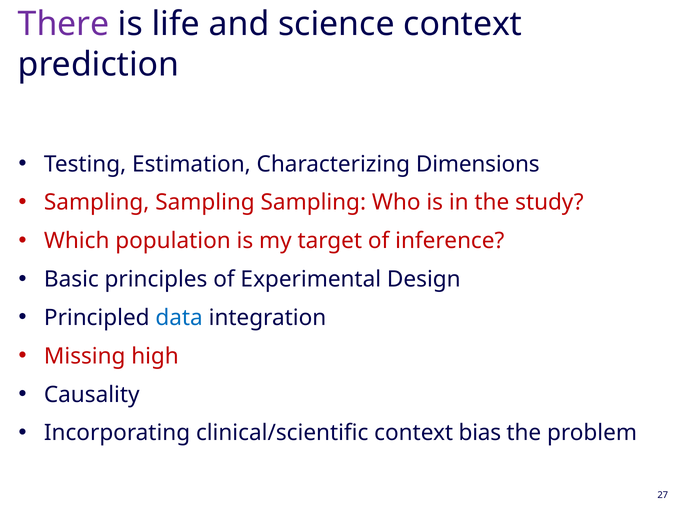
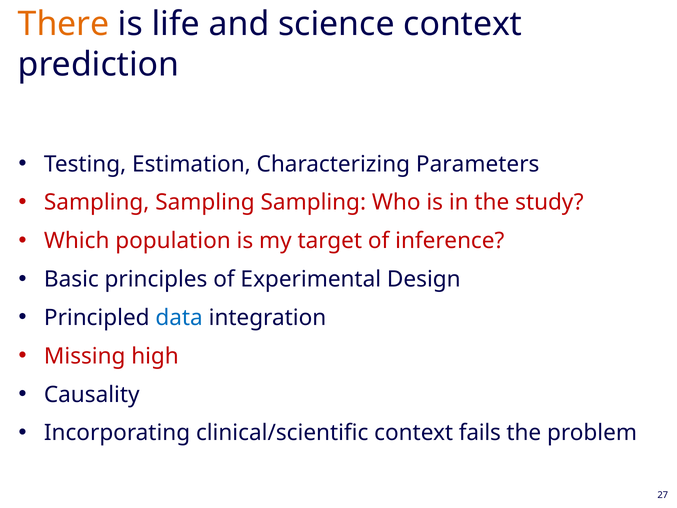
There colour: purple -> orange (64, 24)
Dimensions: Dimensions -> Parameters (478, 164)
bias: bias -> fails (480, 433)
